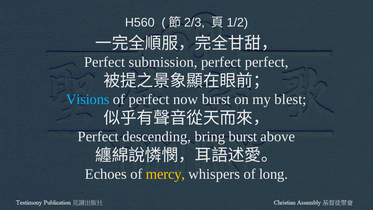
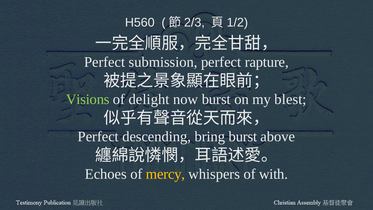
perfect perfect: perfect -> rapture (267, 62)
Visions colour: light blue -> light green (88, 99)
of perfect: perfect -> delight (149, 99)
long: long -> with (274, 174)
